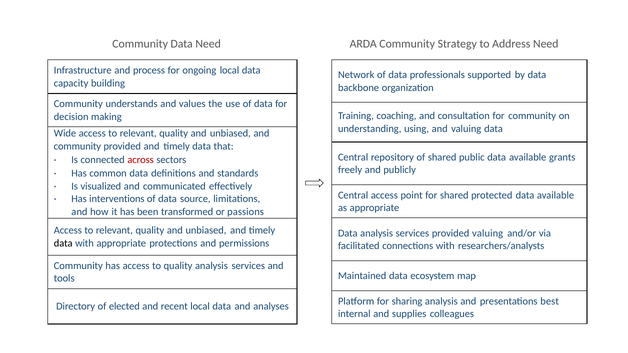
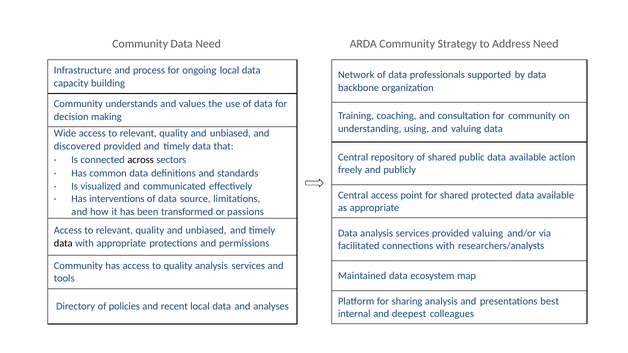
community: community -> discovered (77, 146)
grants: grants -> action (562, 157)
across colour: red -> black (141, 160)
elected: elected -> policies (124, 307)
supplies: supplies -> deepest (409, 314)
